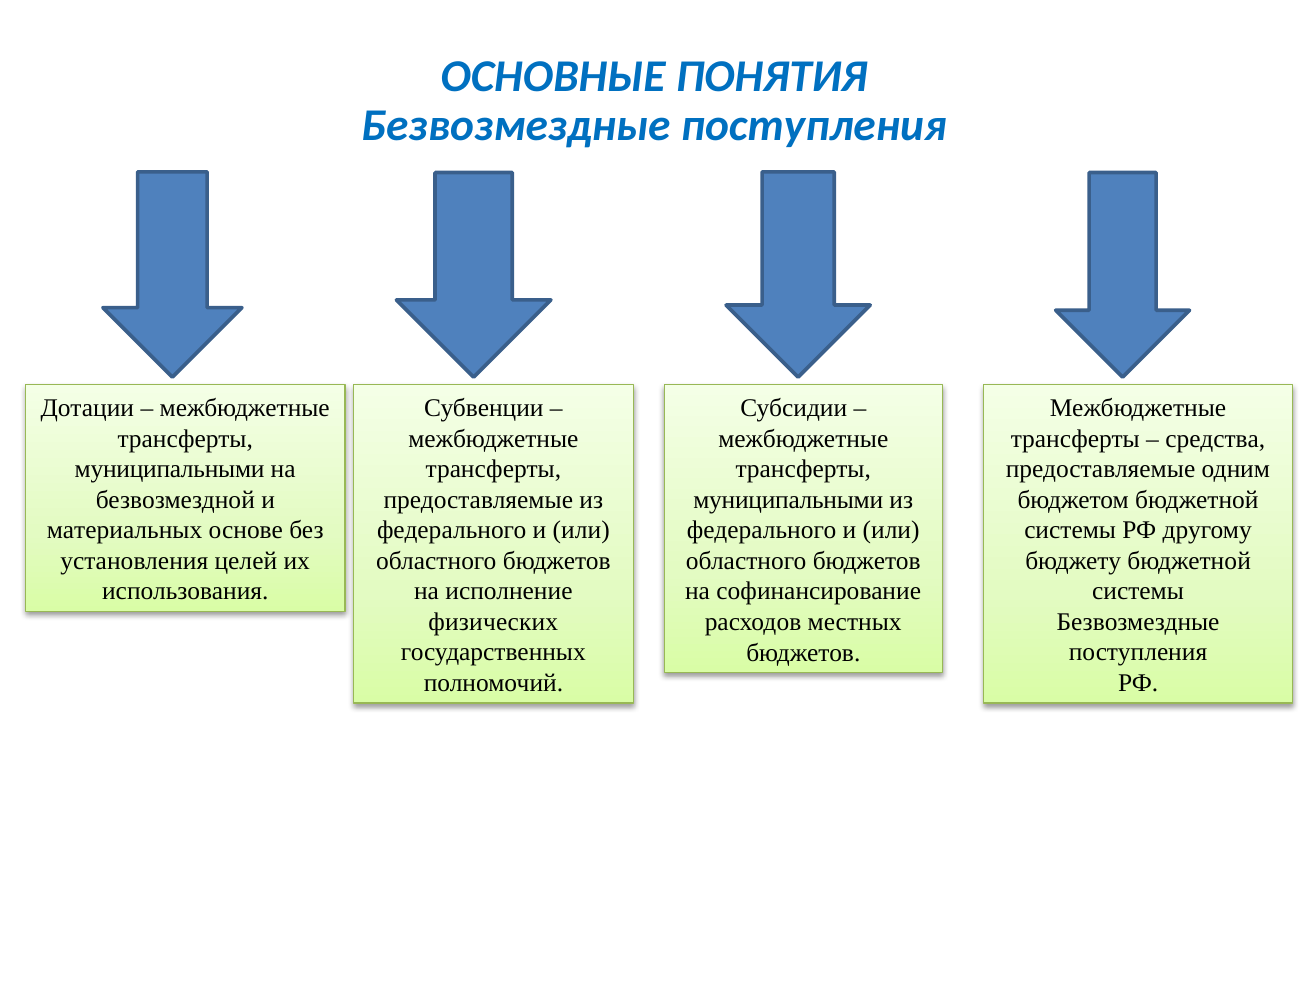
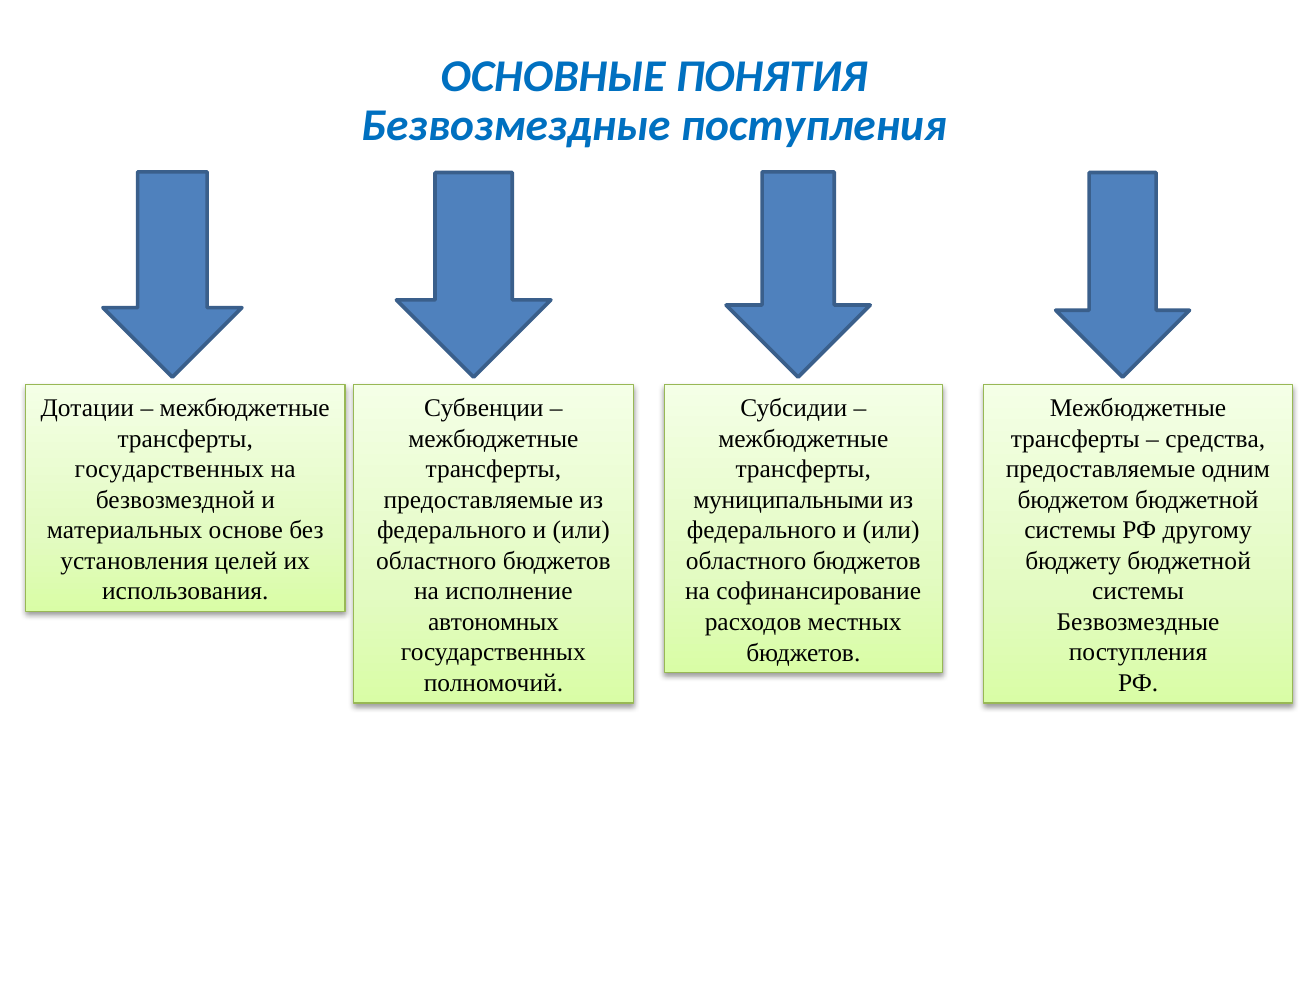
муниципальными: муниципальными -> государственных (169, 469)
физических: физических -> автономных (494, 622)
